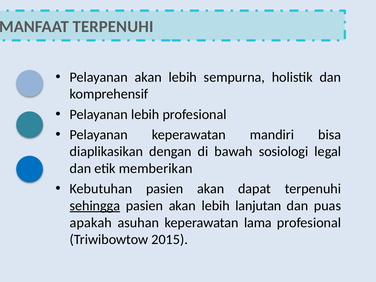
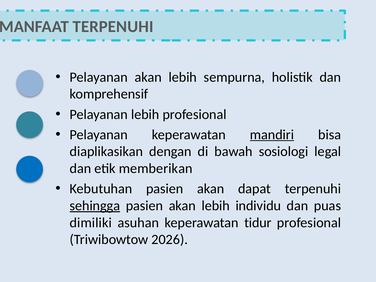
mandiri underline: none -> present (272, 135)
lanjutan: lanjutan -> individu (258, 206)
apakah: apakah -> dimiliki (91, 223)
lama: lama -> tidur (258, 223)
2015: 2015 -> 2026 (170, 240)
